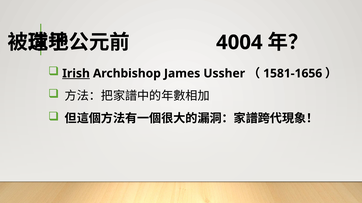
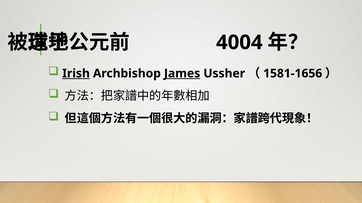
James underline: none -> present (182, 74)
